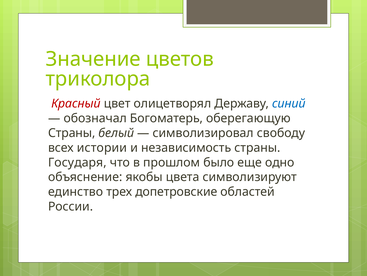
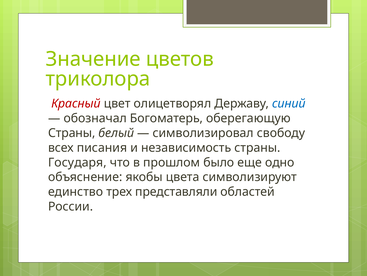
истории: истории -> писания (102, 147)
допетровские: допетровские -> представляли (176, 191)
